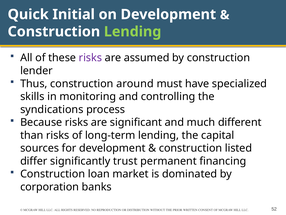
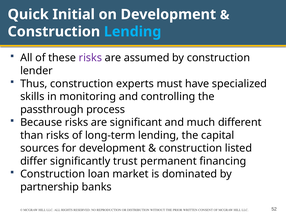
Lending colour: light green -> light blue (133, 32)
around: around -> experts (135, 83)
syndications: syndications -> passthrough (52, 109)
corporation: corporation -> partnership (50, 187)
